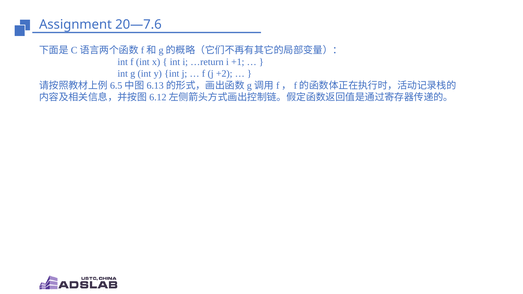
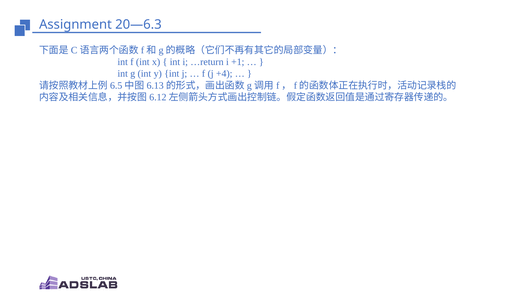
20—7.6: 20—7.6 -> 20—6.3 (138, 25)
+2: +2 -> +4 (224, 74)
